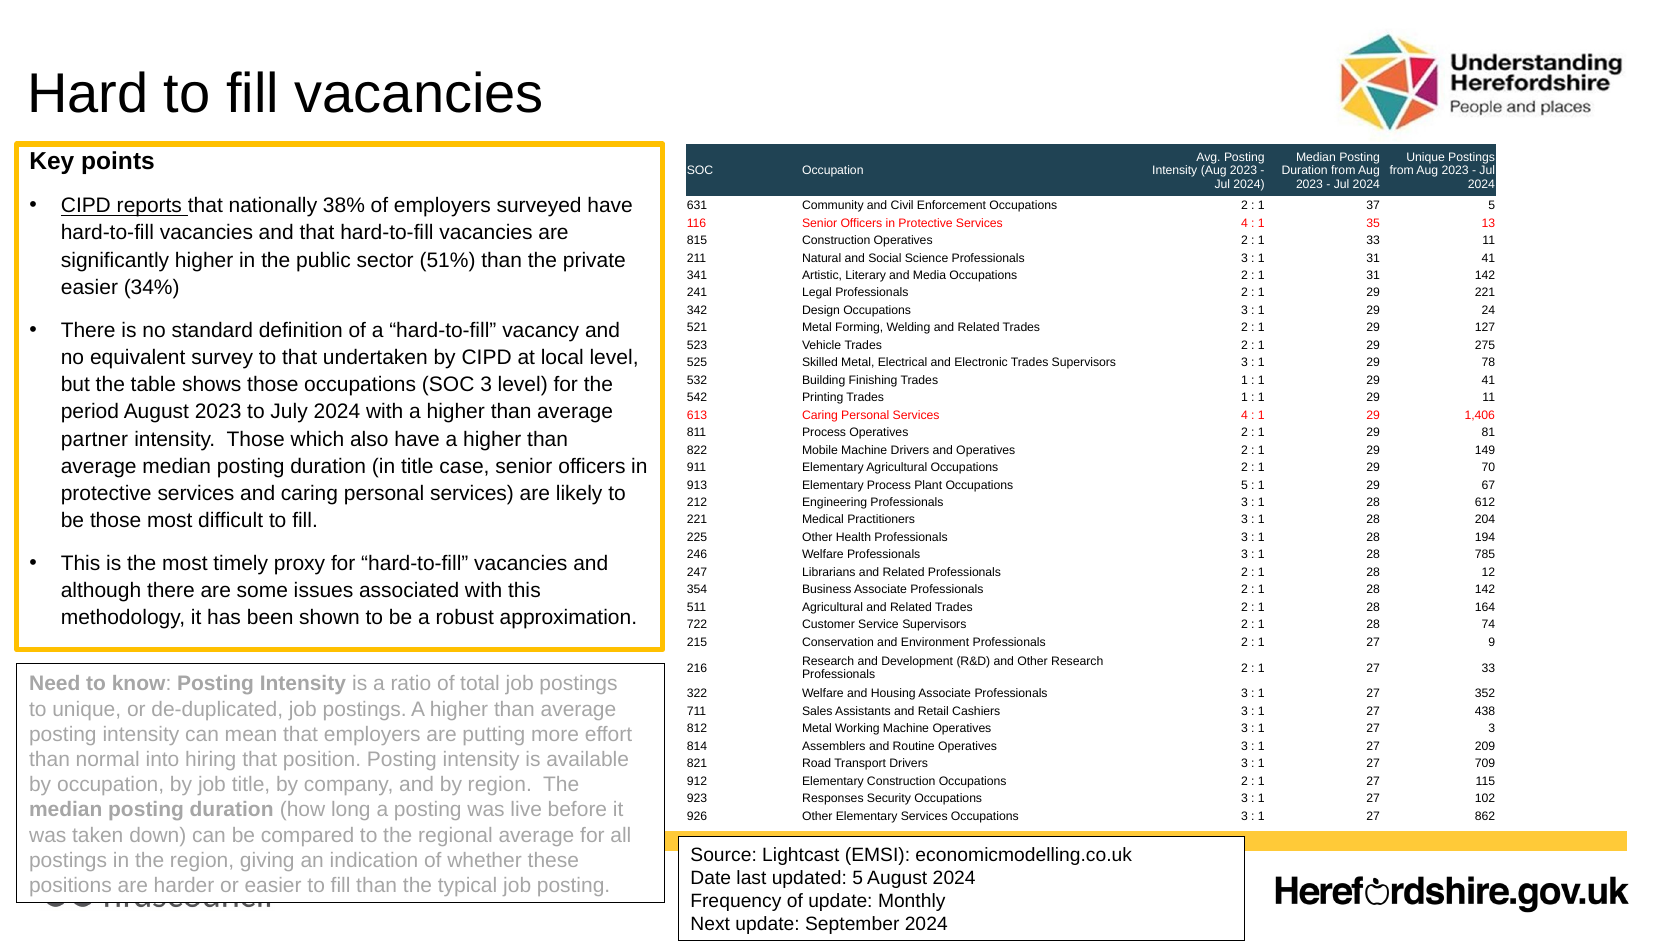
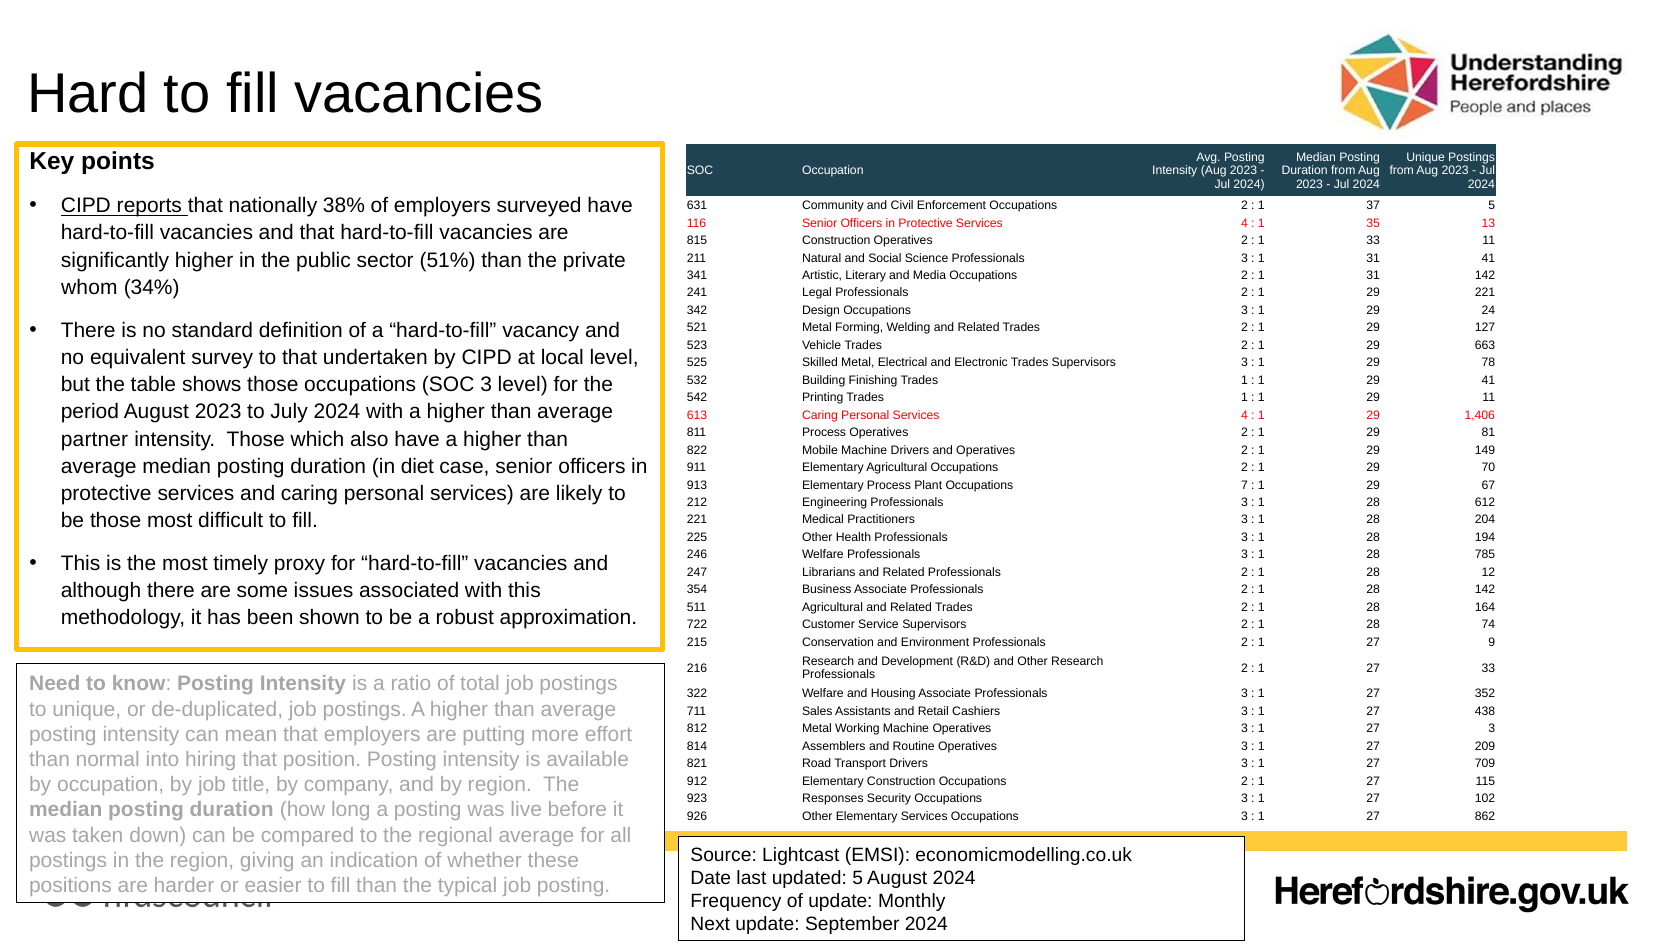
easier: easier -> whom (89, 287)
275: 275 -> 663 (1485, 345)
in title: title -> diet (417, 466)
Occupations 5: 5 -> 7 (1244, 485)
